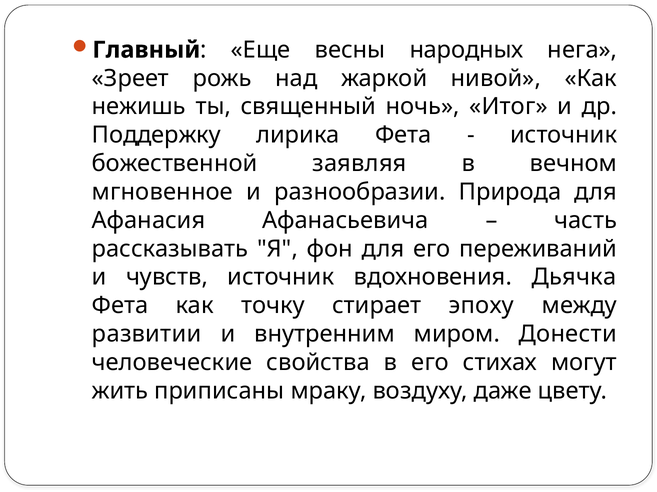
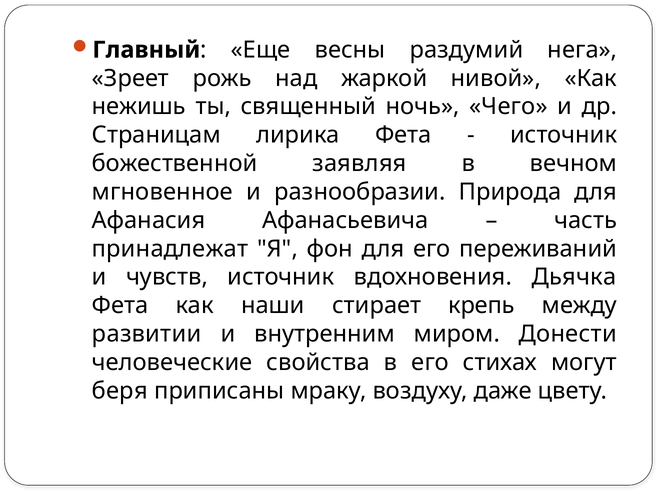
народных: народных -> раздумий (466, 50)
Итог: Итог -> Чего (508, 107)
Поддержку: Поддержку -> Страницам (156, 135)
рассказывать: рассказывать -> принадлежат (170, 249)
точку: точку -> наши (273, 306)
эпоху: эпоху -> крепь (482, 306)
жить: жить -> беря (120, 391)
